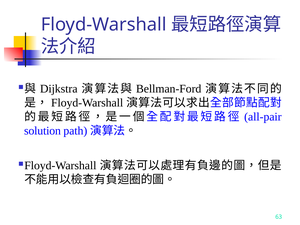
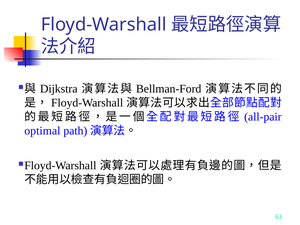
solution: solution -> optimal (42, 131)
